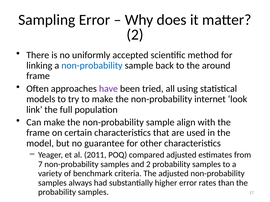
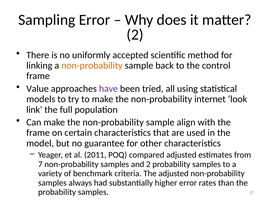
non-probability colour: blue -> orange (92, 66)
around: around -> control (216, 66)
Often: Often -> Value (38, 89)
